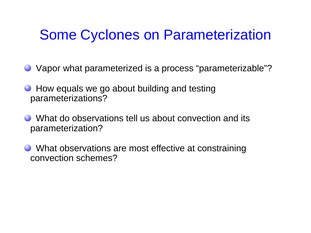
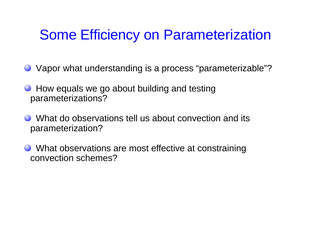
Cyclones: Cyclones -> Efficiency (110, 35)
parameterized: parameterized -> understanding (114, 68)
